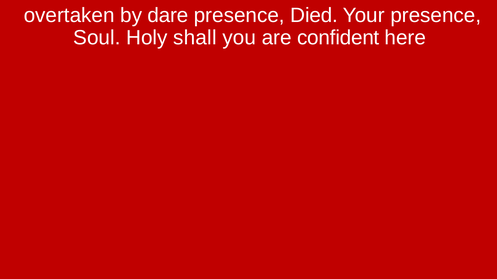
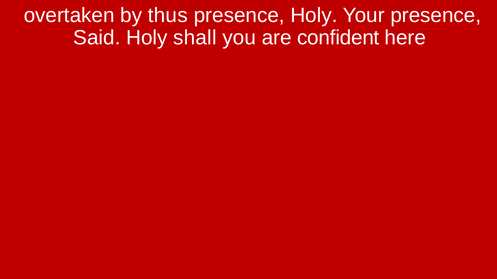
dare: dare -> thus (168, 15)
presence Died: Died -> Holy (314, 15)
Soul: Soul -> Said (97, 38)
